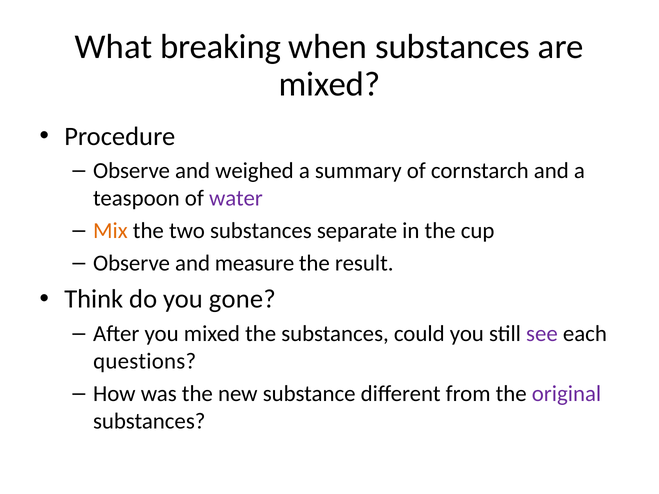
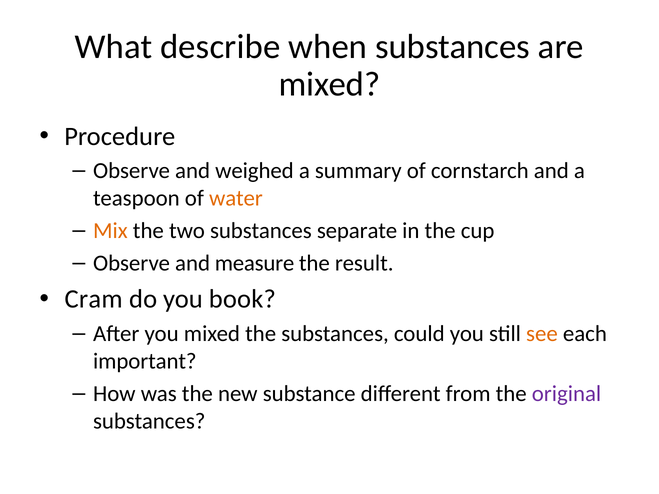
breaking: breaking -> describe (220, 47)
water colour: purple -> orange (236, 198)
Think: Think -> Cram (94, 299)
gone: gone -> book (242, 299)
see colour: purple -> orange (542, 334)
questions: questions -> important (145, 361)
